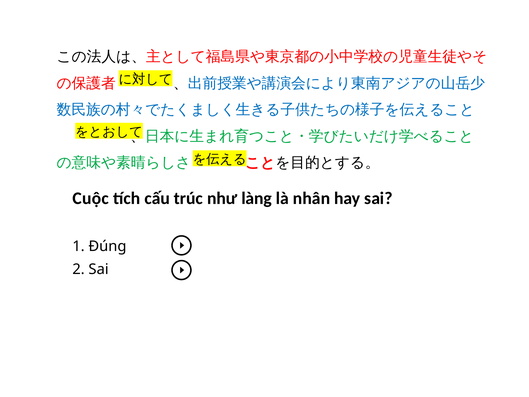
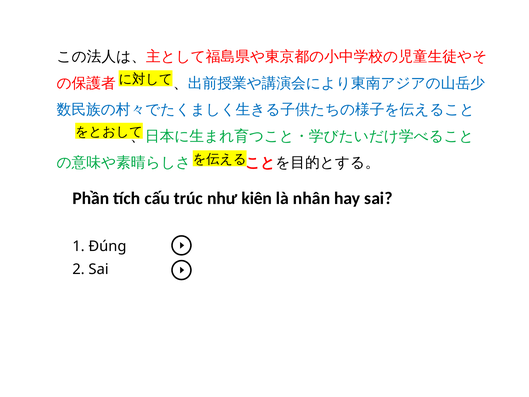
Cuộc: Cuộc -> Phần (91, 198)
làng: làng -> kiên (257, 198)
